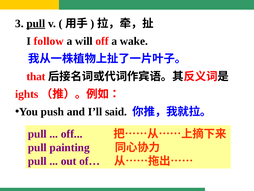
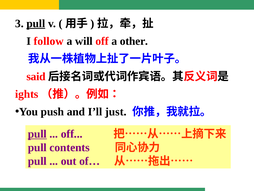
wake: wake -> other (134, 41)
that: that -> said (36, 76)
said: said -> just (116, 111)
pull underline: none -> present (37, 134)
painting: painting -> contents (70, 147)
